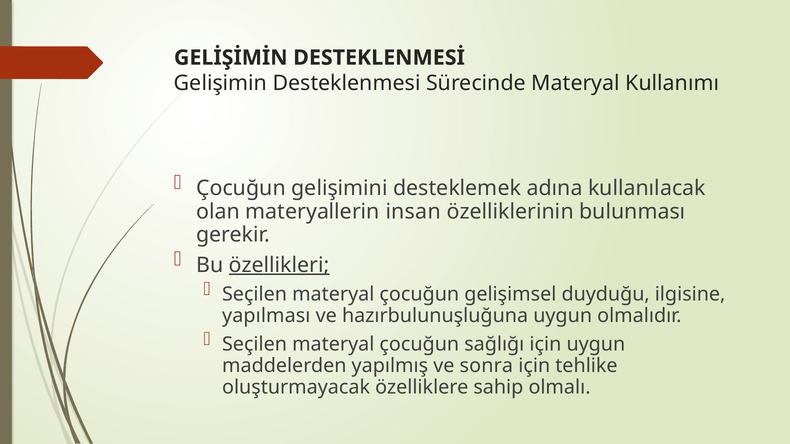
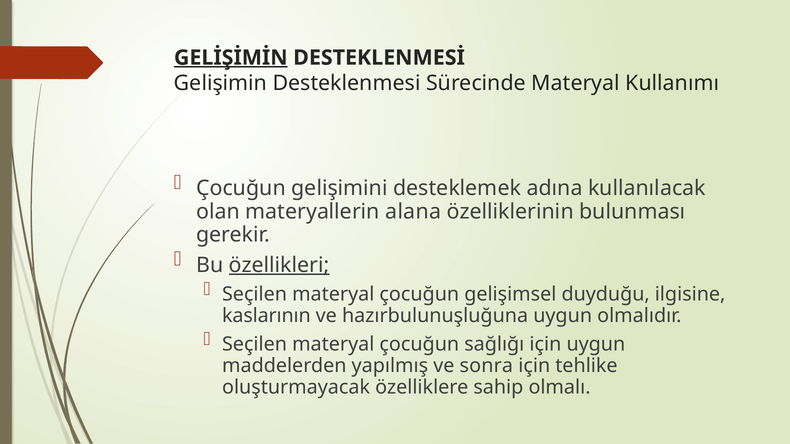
GELİŞİMİN underline: none -> present (231, 58)
insan: insan -> alana (413, 212)
yapılması: yapılması -> kaslarının (266, 316)
